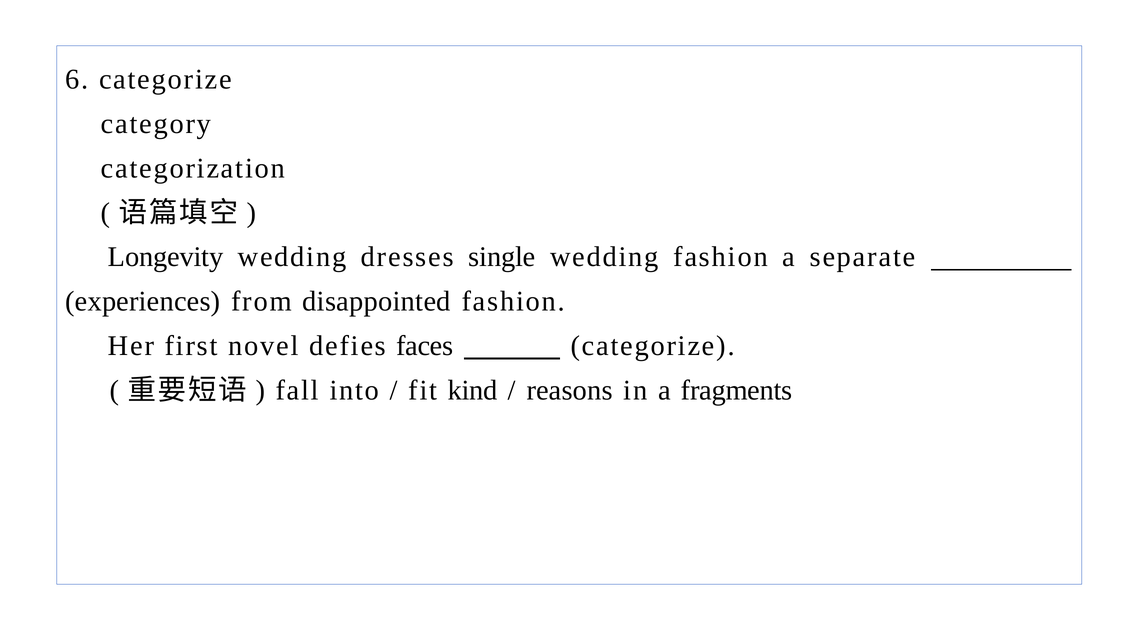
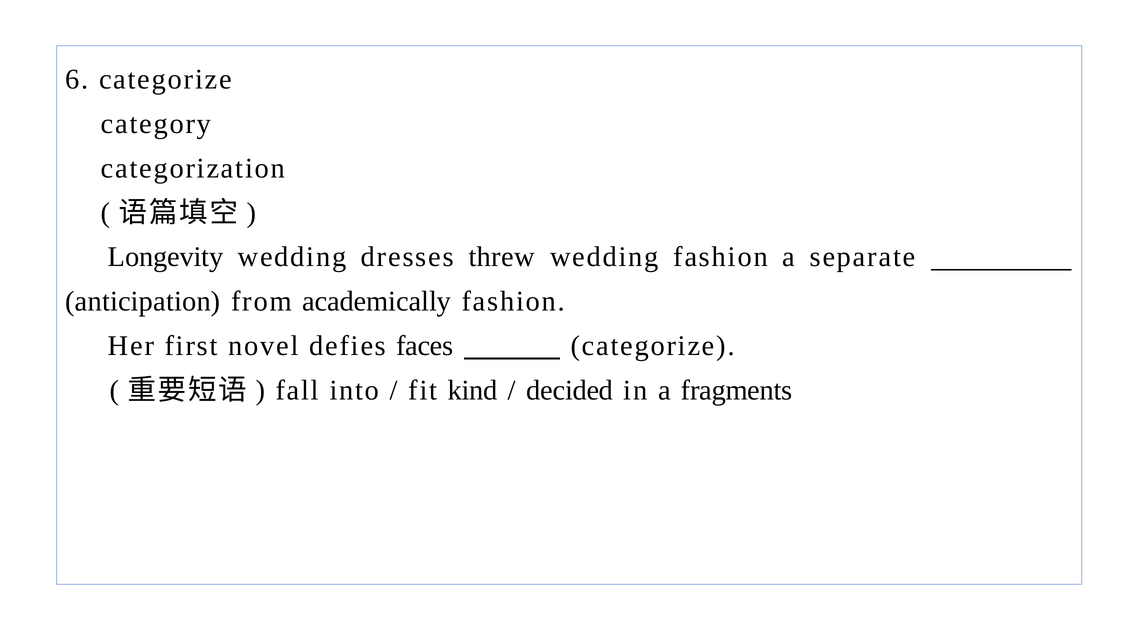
single: single -> threw (502, 257)
experiences: experiences -> anticipation (143, 301)
disappointed: disappointed -> academically (377, 301)
reasons: reasons -> decided (570, 390)
